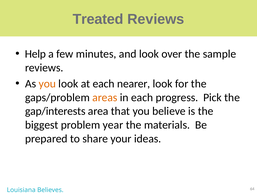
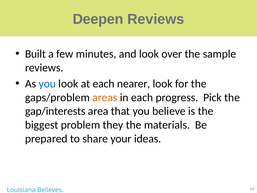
Treated: Treated -> Deepen (98, 19)
Help: Help -> Built (35, 54)
you colour: orange -> blue (47, 84)
year: year -> they (113, 125)
